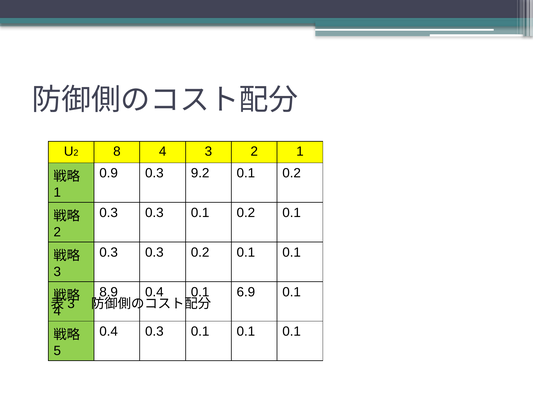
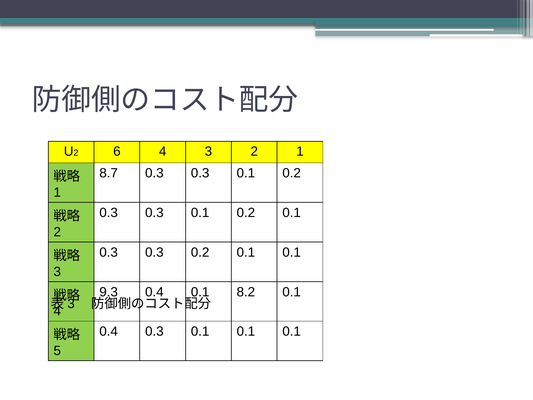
8: 8 -> 6 (117, 151)
0.9: 0.9 -> 8.7 (109, 173)
9.2: 9.2 -> 0.3 (200, 173)
8.9: 8.9 -> 9.3 (109, 292)
6.9: 6.9 -> 8.2 (246, 292)
